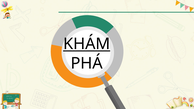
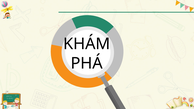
KHÁM underline: present -> none (87, 44)
